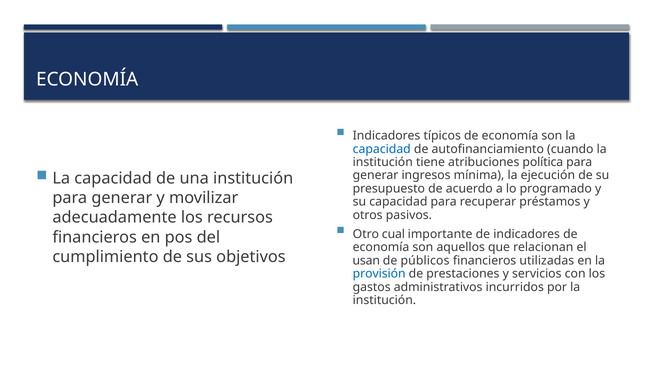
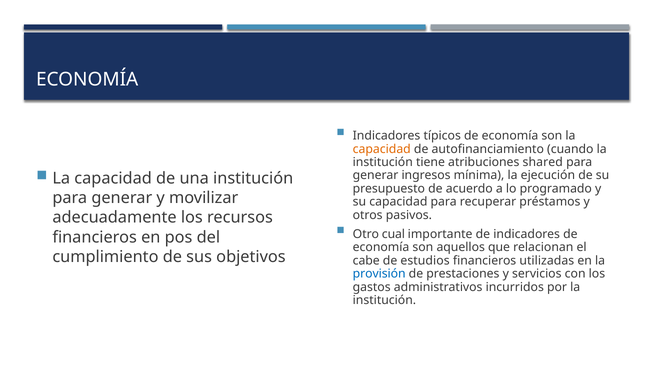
capacidad colour: blue -> orange (382, 149)
política: política -> shared (543, 162)
usan: usan -> cabe (366, 261)
públicos: públicos -> estudios (425, 261)
